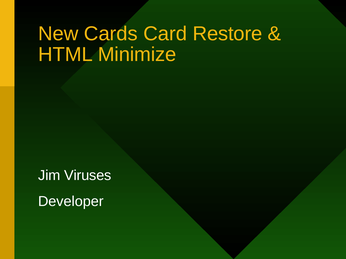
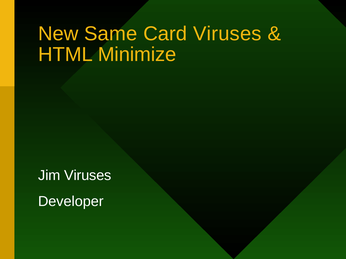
Cards: Cards -> Same (111, 34)
Card Restore: Restore -> Viruses (227, 34)
